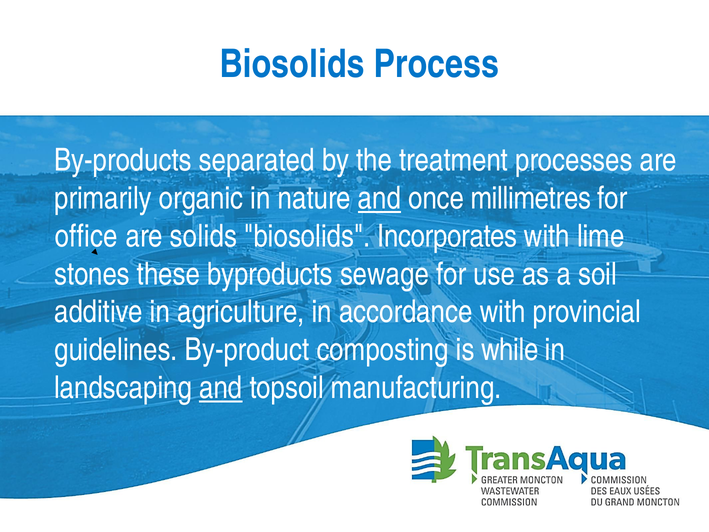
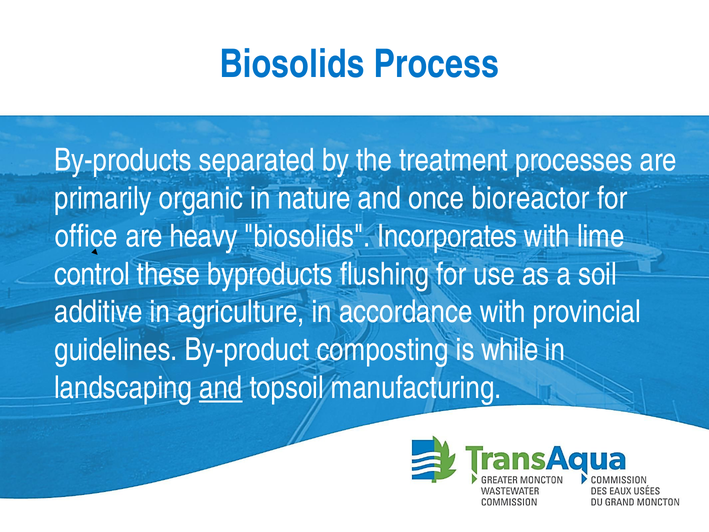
and underline: present -> none (379, 198)
millimetres: millimetres -> bioreactor (531, 198)
solids: solids -> heavy (204, 236)
stones: stones -> control (92, 274)
sewage: sewage -> flushing (385, 274)
